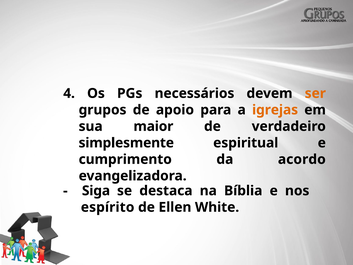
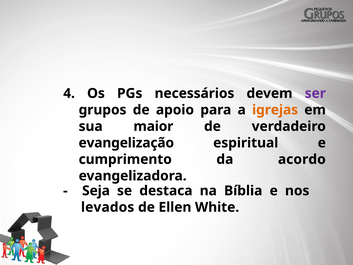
ser colour: orange -> purple (315, 93)
simplesmente: simplesmente -> evangelização (126, 143)
Siga: Siga -> Seja (96, 191)
espírito: espírito -> levados (108, 207)
